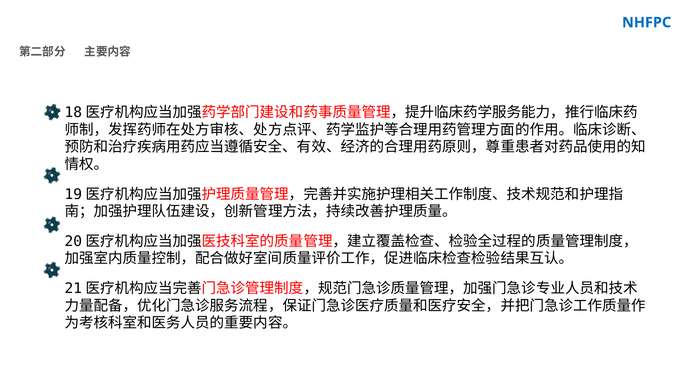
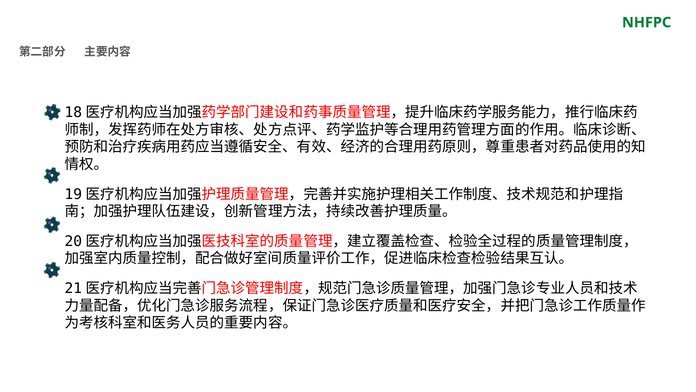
NHFPC colour: blue -> green (647, 22)
